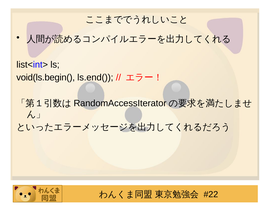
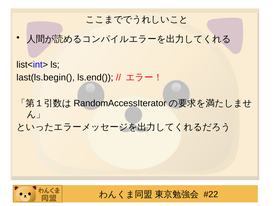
void(ls.begin(: void(ls.begin( -> last(ls.begin( (46, 77)
